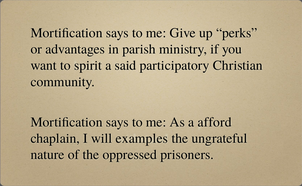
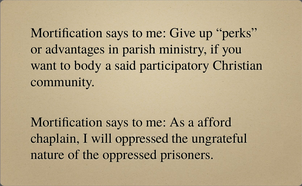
spirit: spirit -> body (88, 65)
will examples: examples -> oppressed (142, 138)
